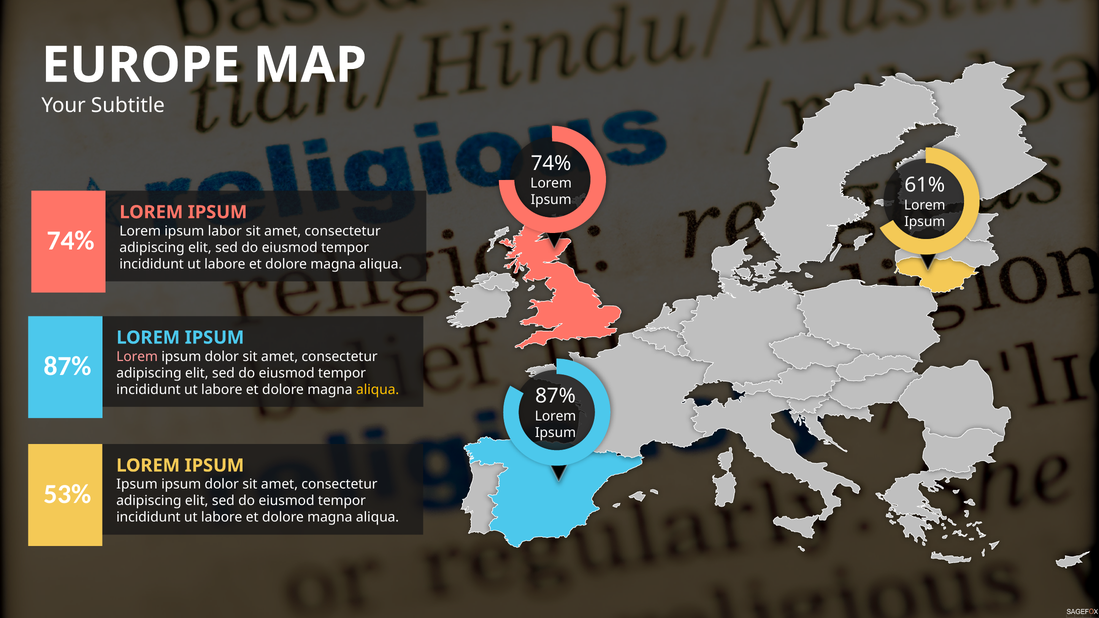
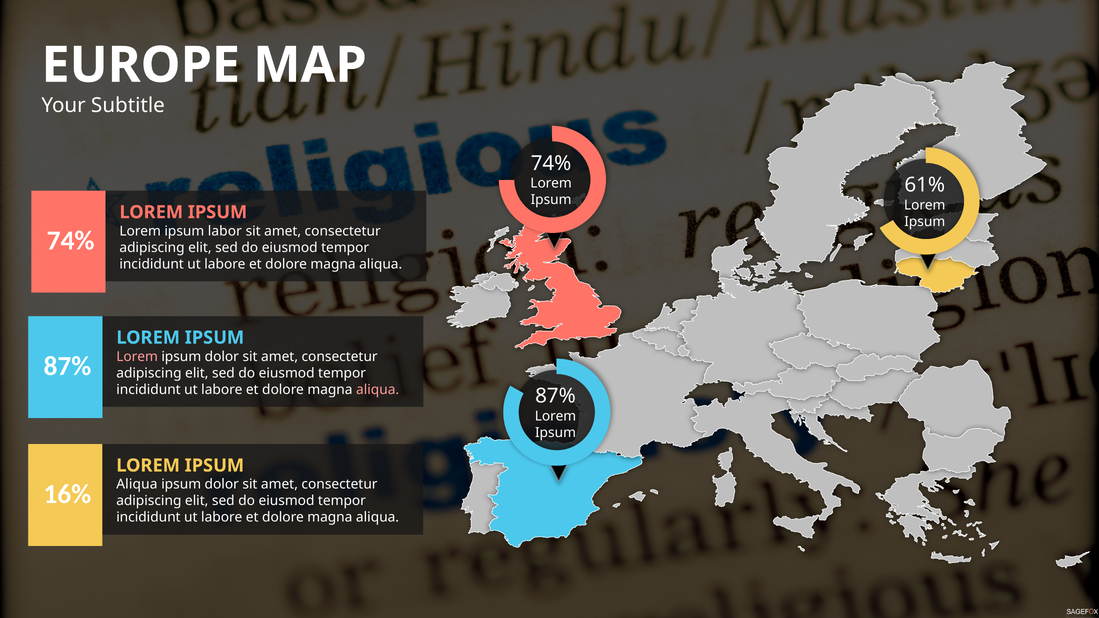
aliqua colour: yellow -> pink (378, 390)
Ipsum: Ipsum -> Aliqua (137, 485)
53%: 53% -> 16% (67, 494)
